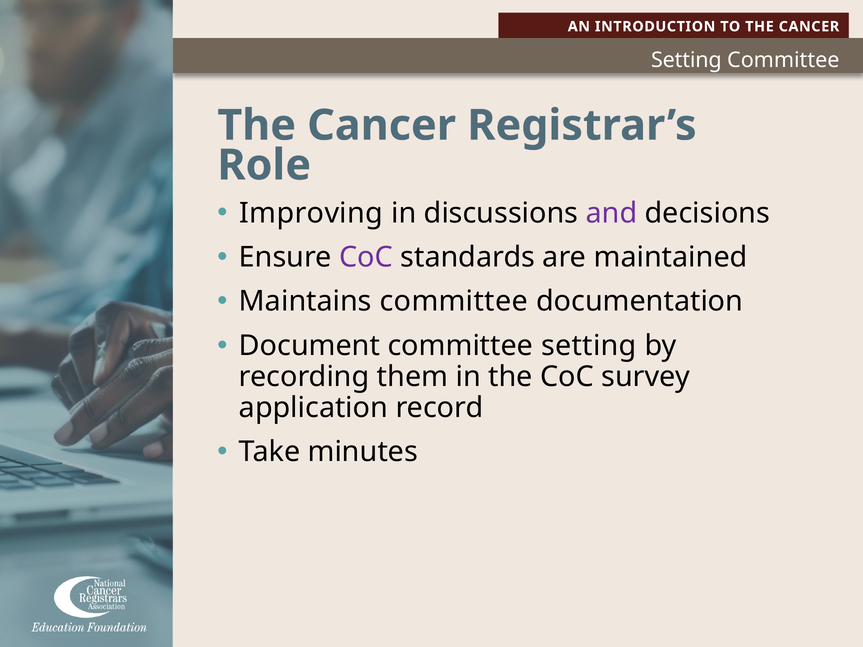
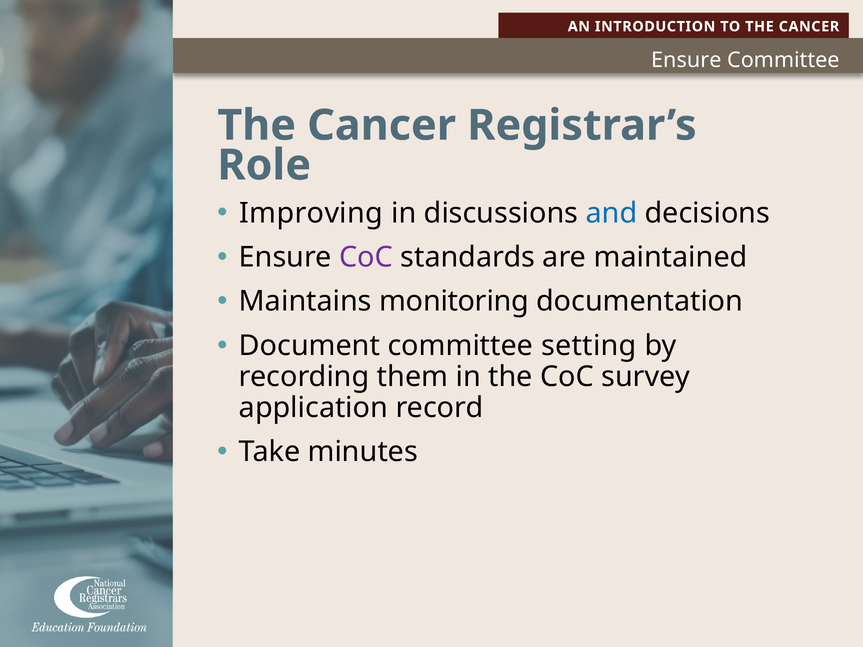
Setting: Setting -> Ensure (686, 60)
and colour: purple -> blue (611, 213)
Maintains committee: committee -> monitoring (454, 302)
